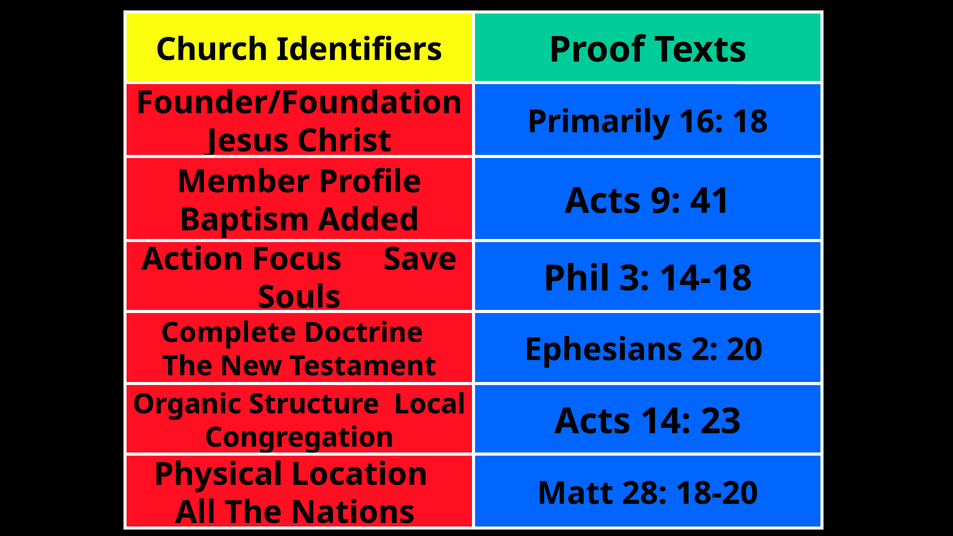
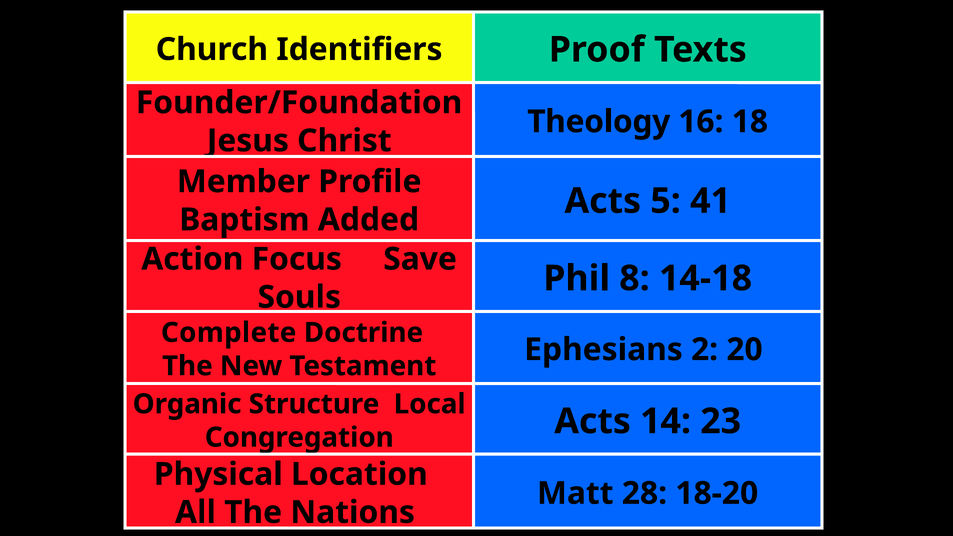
Primarily: Primarily -> Theology (599, 122)
9: 9 -> 5 (666, 201)
3: 3 -> 8 (634, 278)
